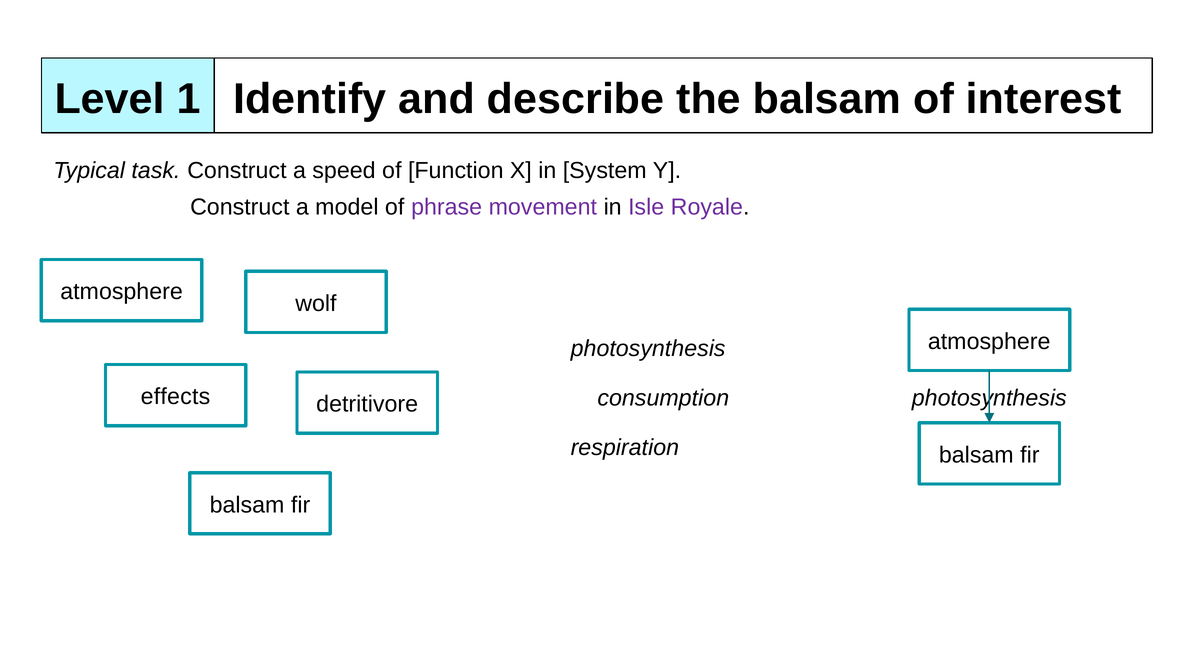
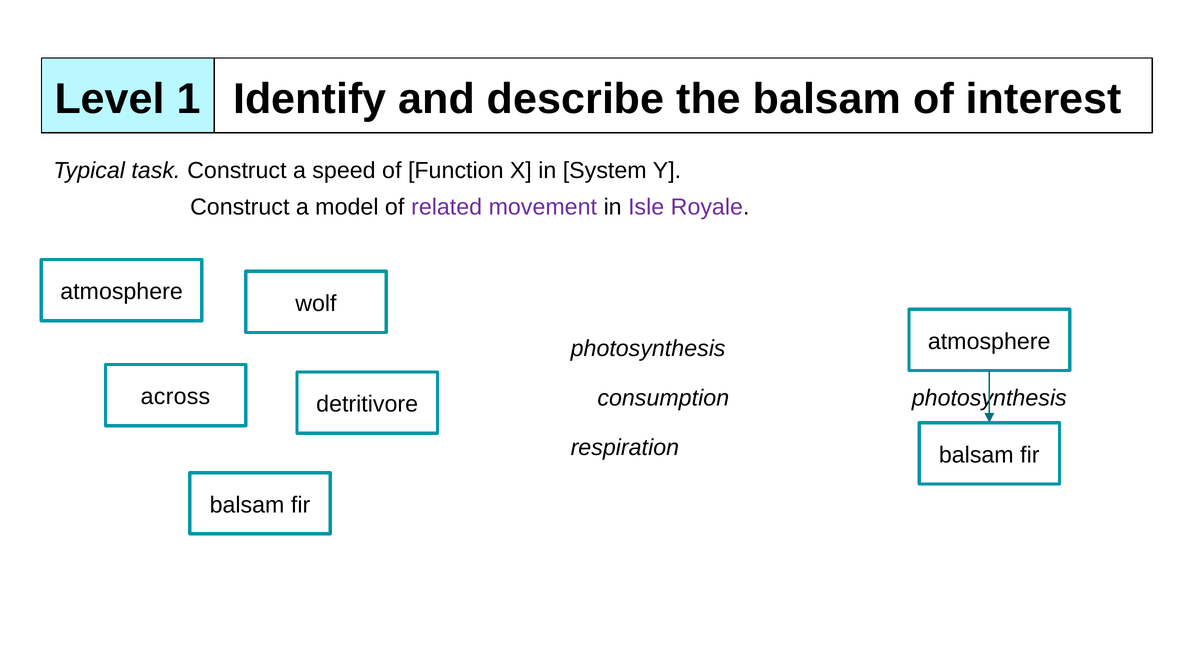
phrase: phrase -> related (447, 207)
effects: effects -> across (175, 397)
